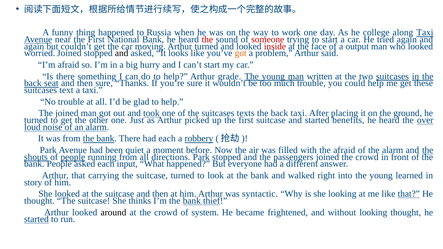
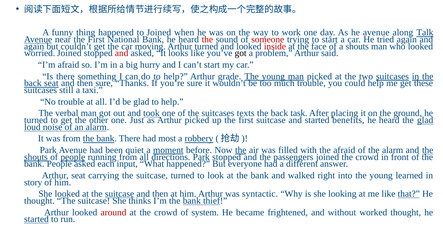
to Russia: Russia -> Joined (159, 33)
he college: college -> avenue (376, 33)
along Taxi: Taxi -> Talk (425, 33)
a output: output -> shouts (357, 46)
and colour: black -> red (122, 53)
got colour: orange -> black (241, 53)
man written: written -> picked (319, 76)
text: text -> still (66, 90)
The joined: joined -> verbal (67, 113)
back taxi: taxi -> task (299, 113)
the over: over -> glad (425, 120)
had each: each -> most (167, 139)
moment underline: none -> present (168, 150)
the underline: none -> present (241, 150)
Arthur that: that -> seat (78, 176)
suitcase underline: none -> present (120, 194)
around colour: black -> red (113, 212)
without looking: looking -> worked (373, 212)
